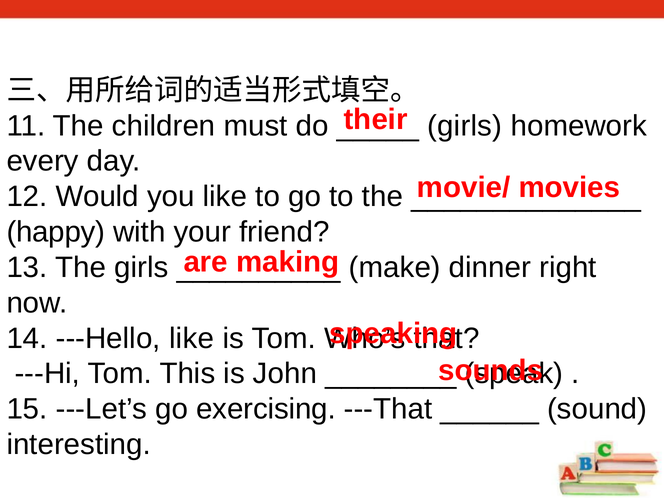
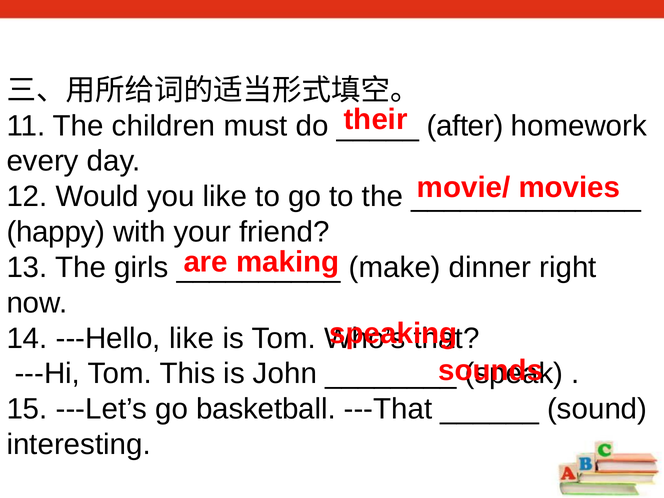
girls: girls -> after (465, 126)
exercising: exercising -> basketball (266, 409)
